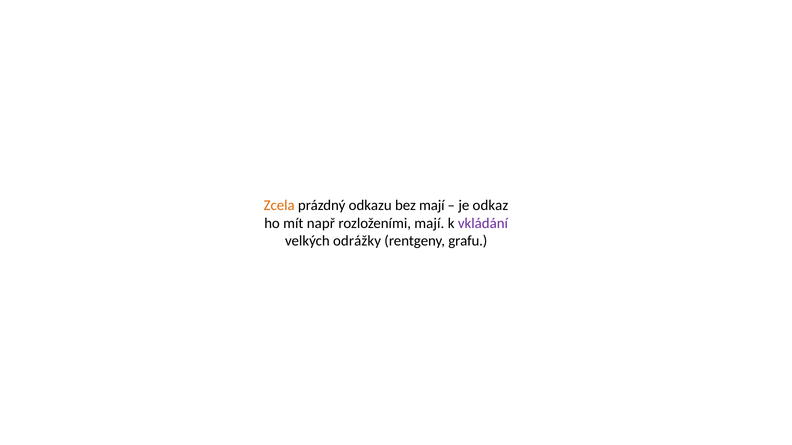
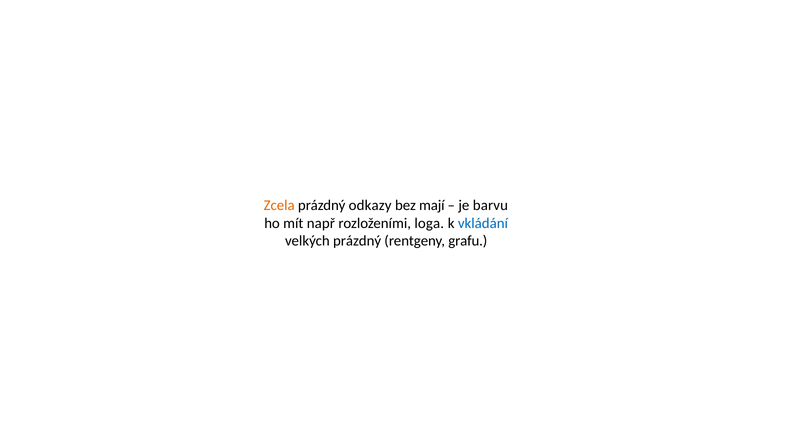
odkazu: odkazu -> odkazy (370, 206)
odkaz: odkaz -> barvu (490, 206)
rozloženími mají: mají -> loga (429, 223)
vkládání colour: purple -> blue (483, 223)
velkých odrážky: odrážky -> prázdný (357, 241)
